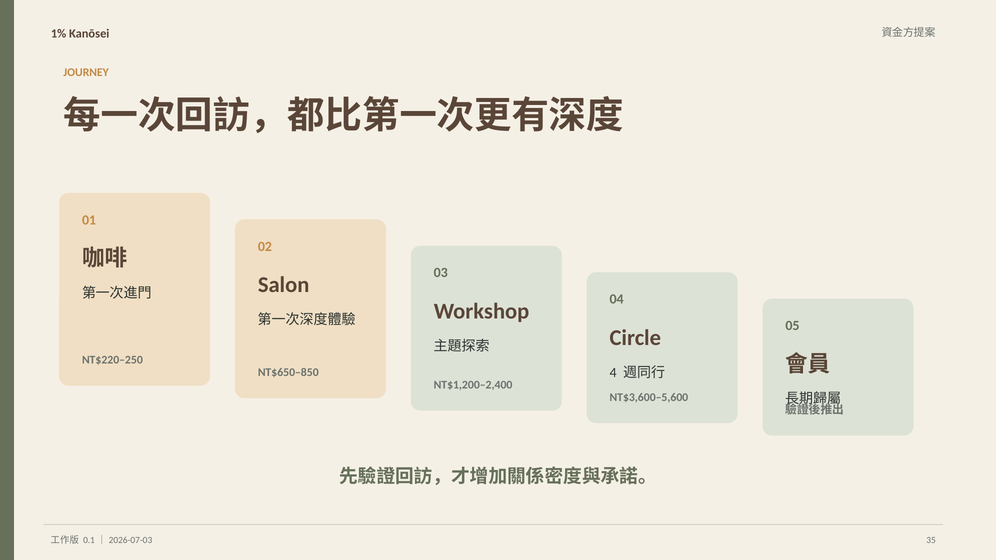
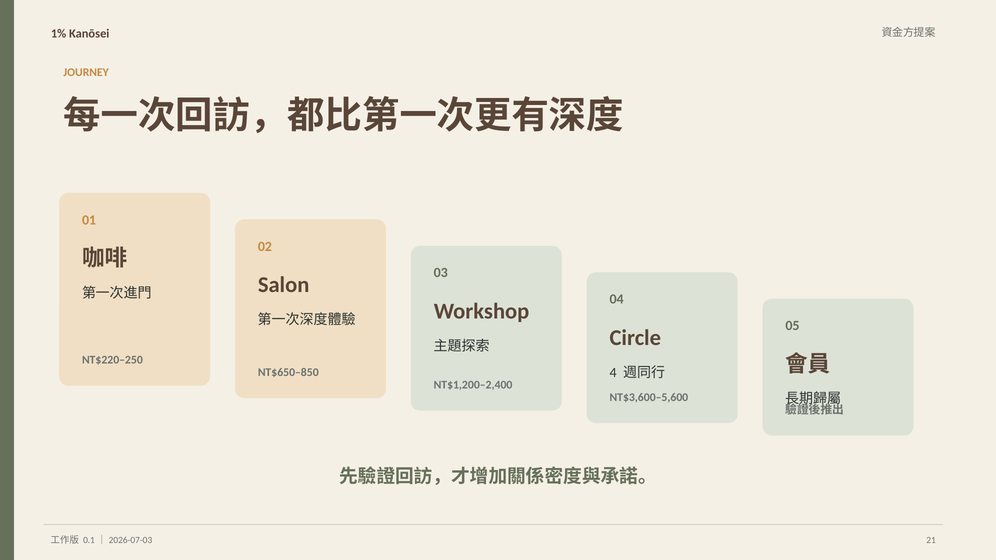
35: 35 -> 21 (931, 541)
